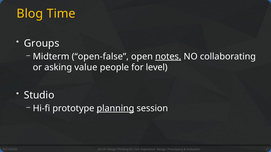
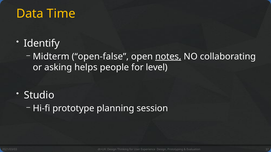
Blog: Blog -> Data (30, 14)
Groups: Groups -> Identify (42, 43)
value: value -> helps (86, 67)
planning underline: present -> none (115, 109)
